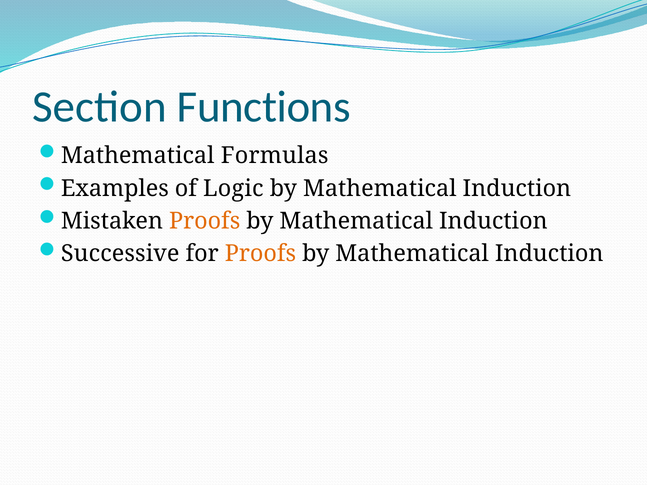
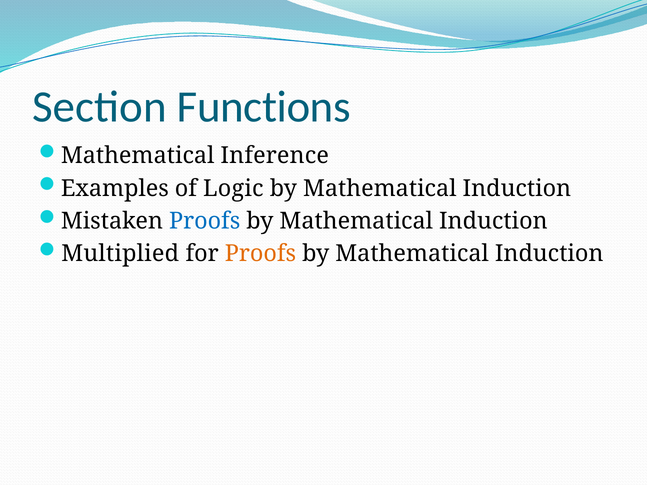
Formulas: Formulas -> Inference (275, 156)
Proofs colour: orange -> blue (205, 221)
Successive: Successive -> Multiplied (120, 254)
